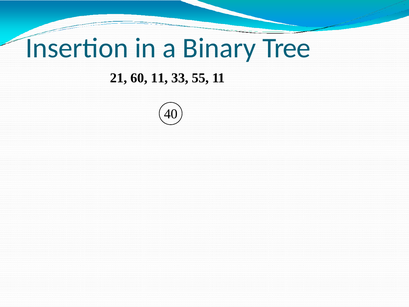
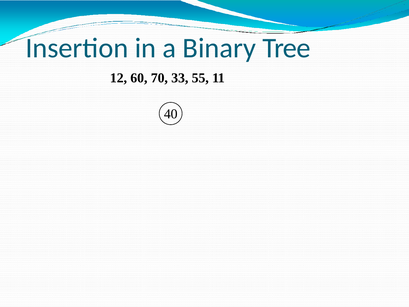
21: 21 -> 12 (118, 78)
60 11: 11 -> 70 (159, 78)
